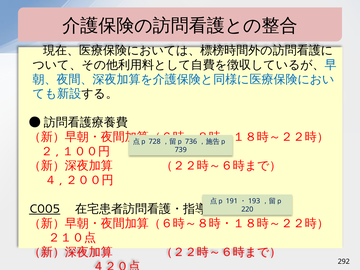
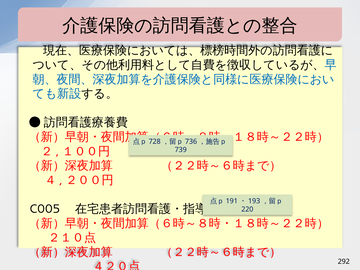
C005 underline: present -> none (45, 209)
